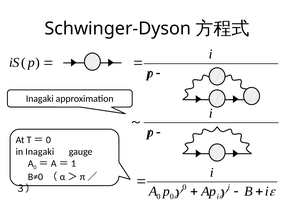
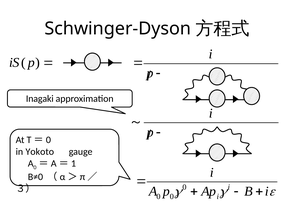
in Inagaki: Inagaki -> Yokoto (40, 151)
